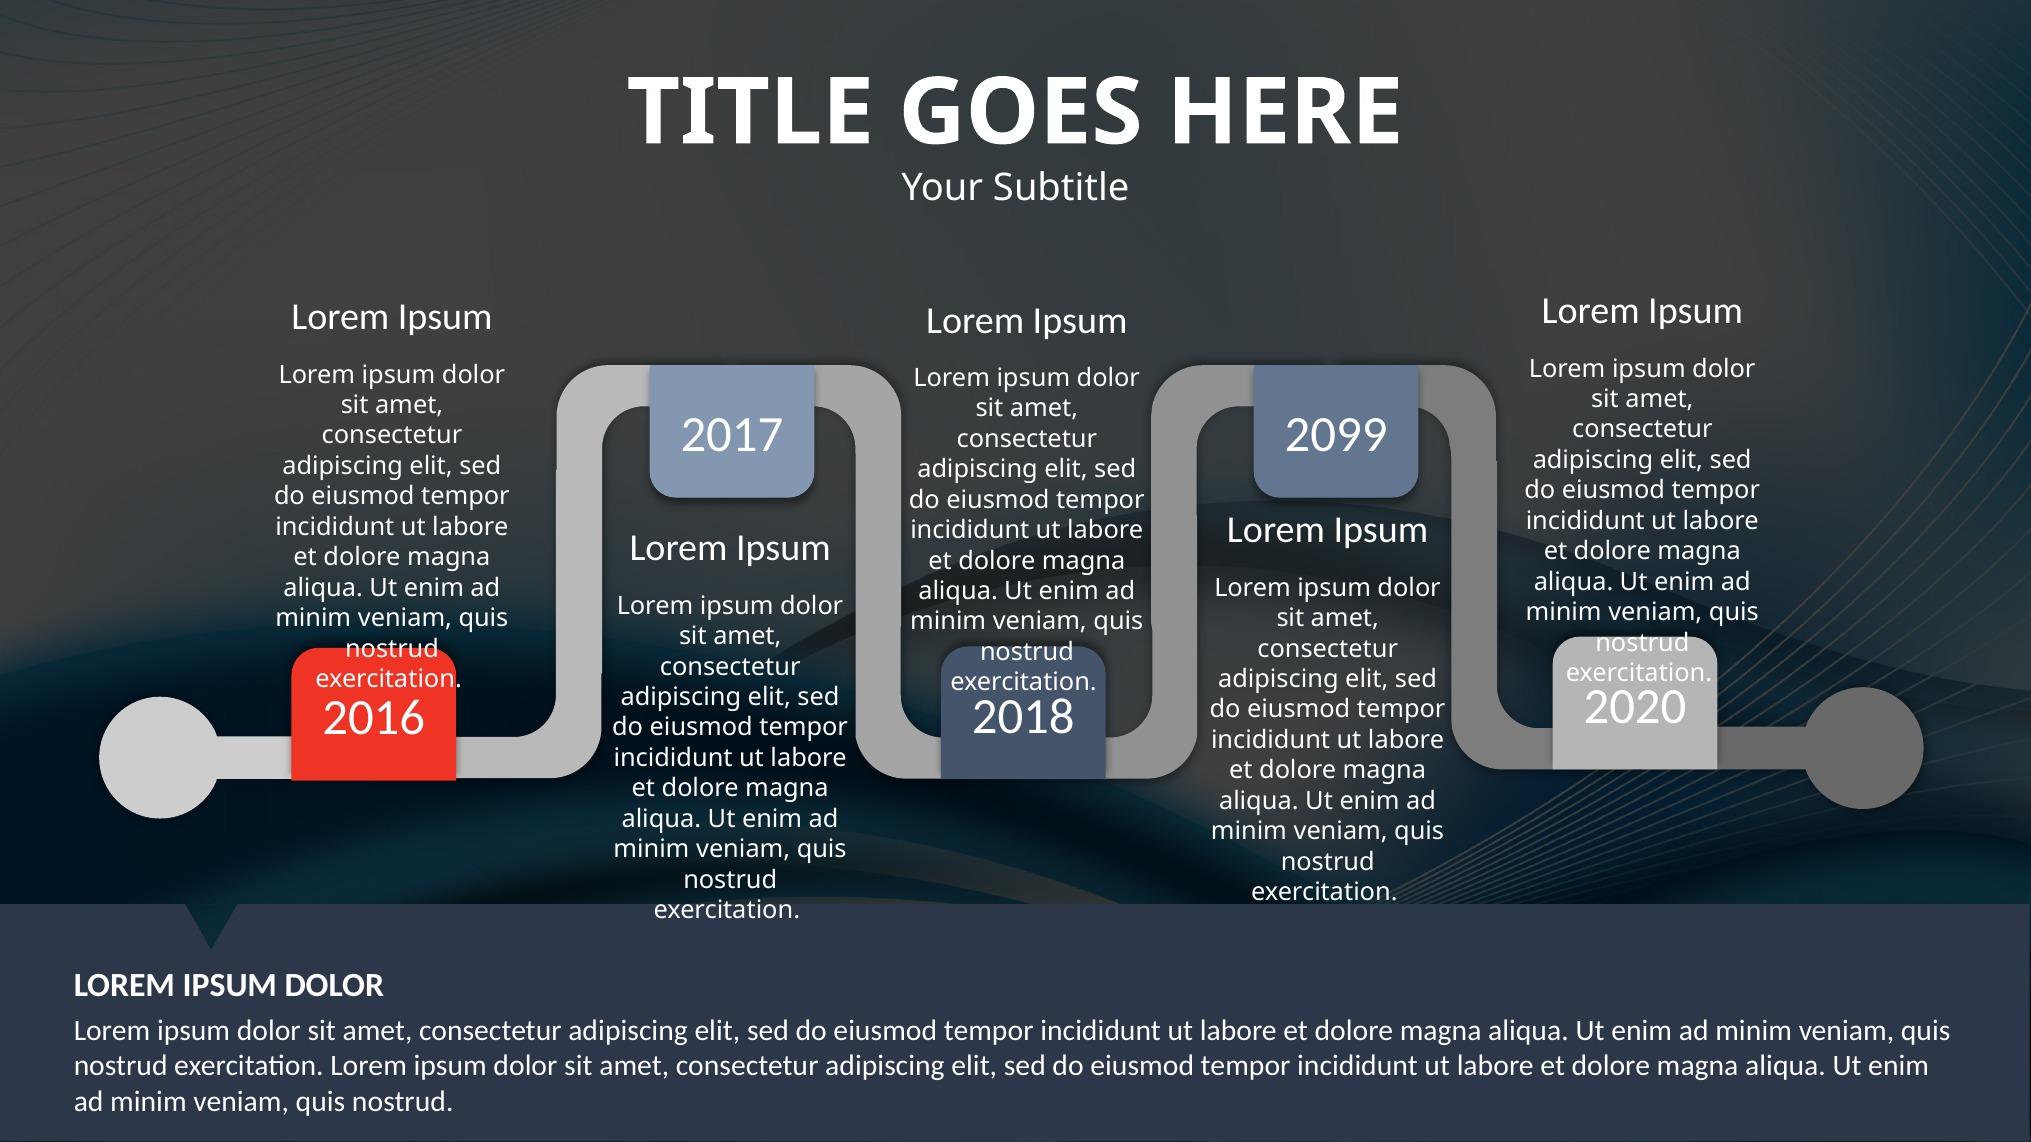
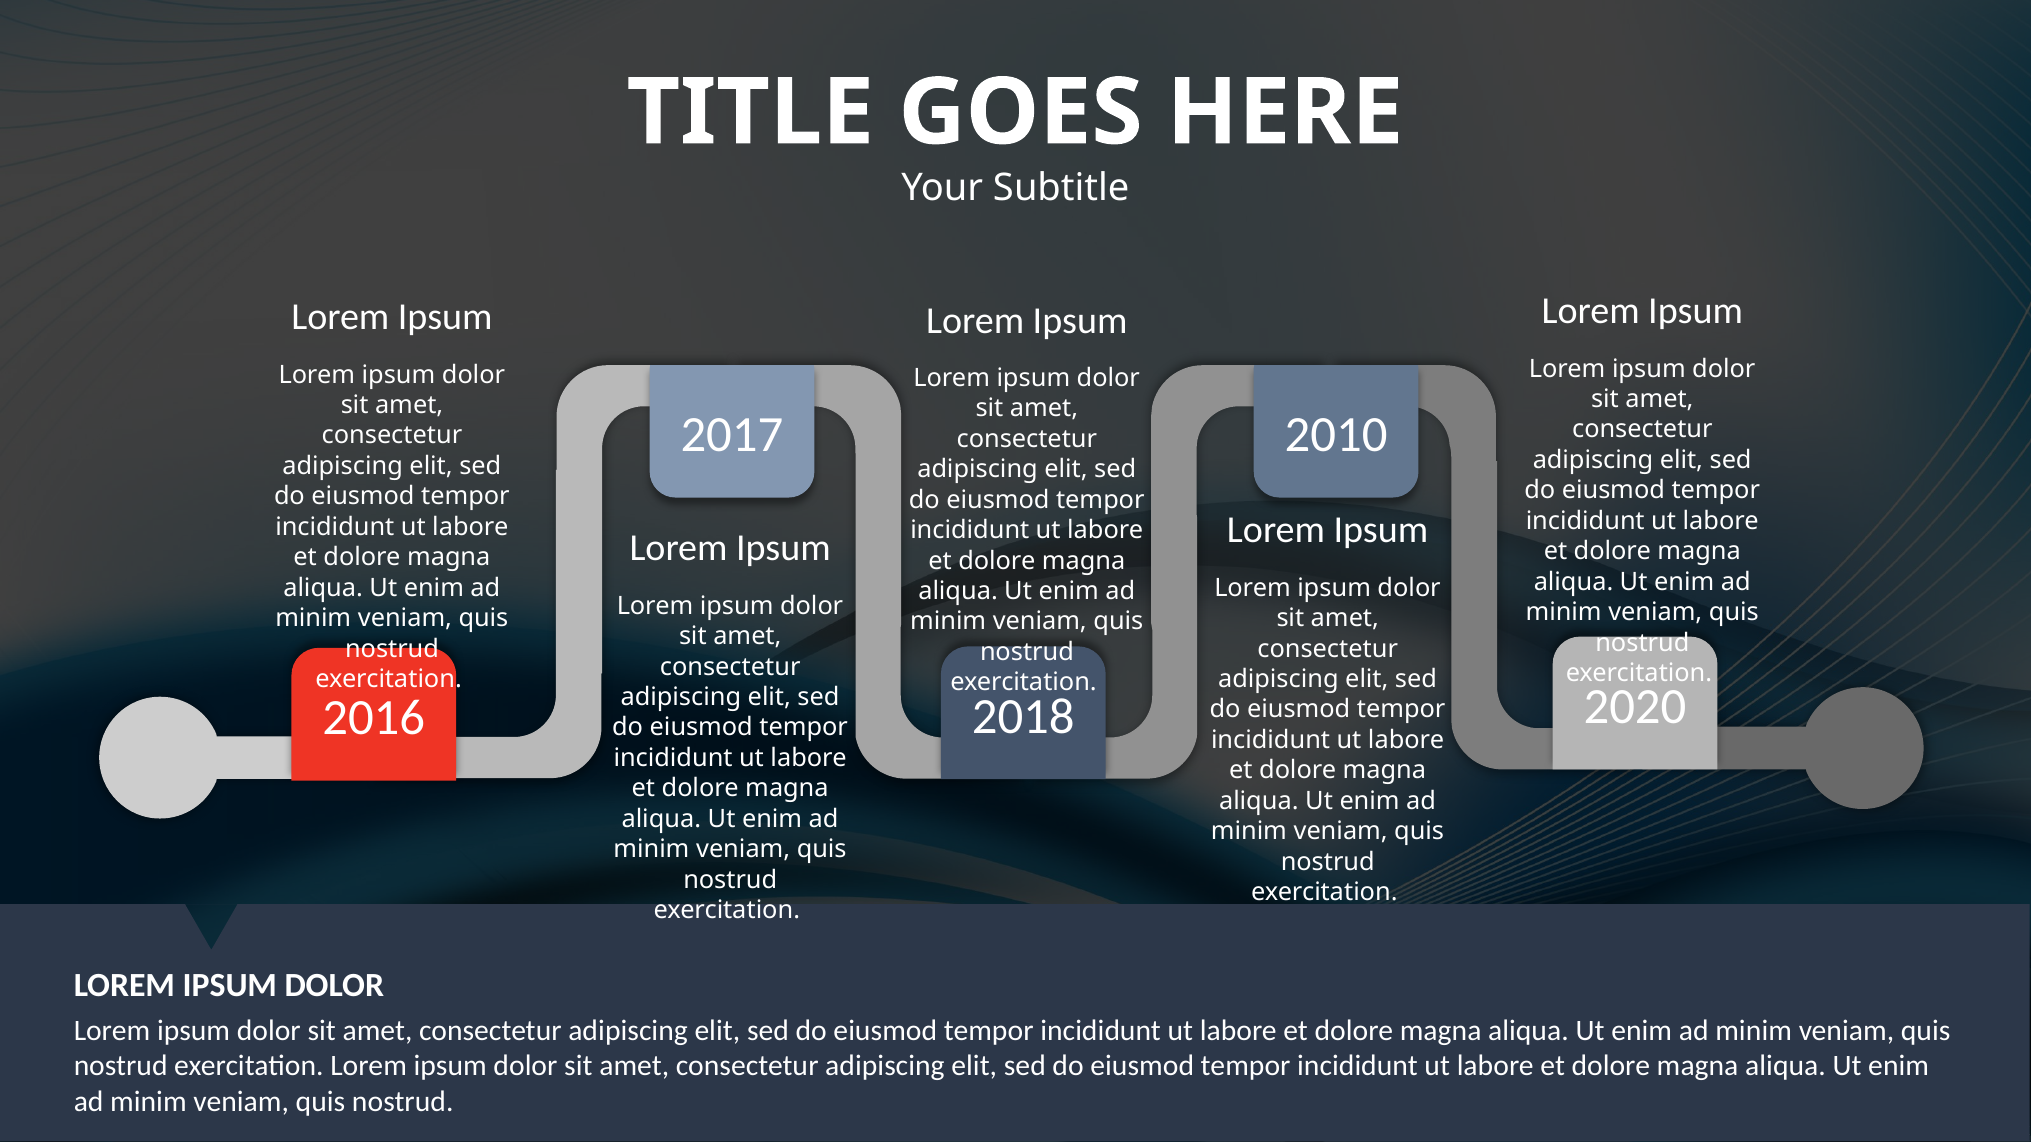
2099: 2099 -> 2010 (1336, 435)
